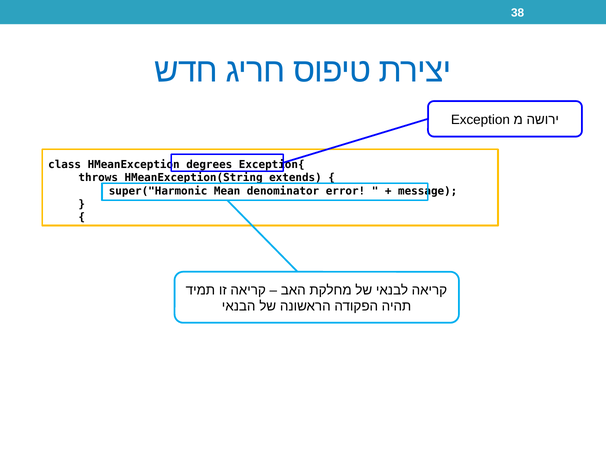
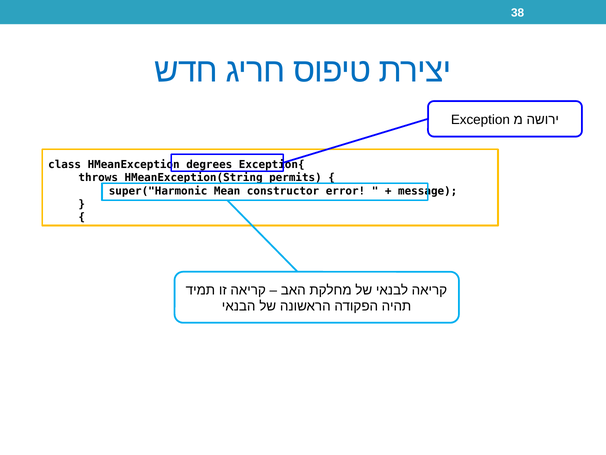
extends: extends -> permits (295, 178)
denominator: denominator -> constructor (283, 191)
